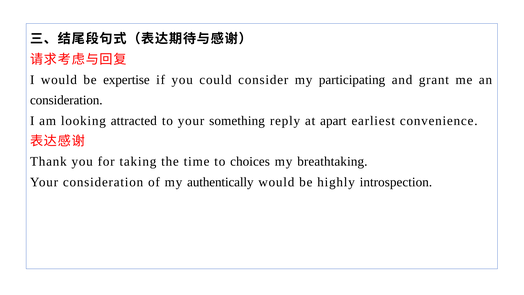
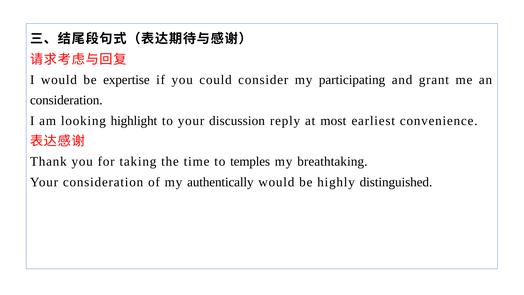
attracted: attracted -> highlight (134, 121)
something: something -> discussion (237, 121)
apart: apart -> most (333, 121)
choices: choices -> temples (250, 161)
introspection: introspection -> distinguished (396, 182)
